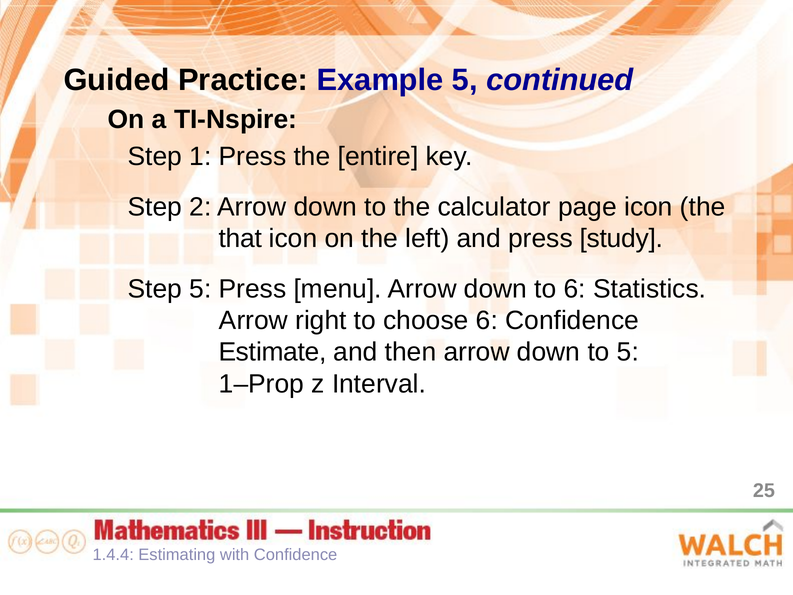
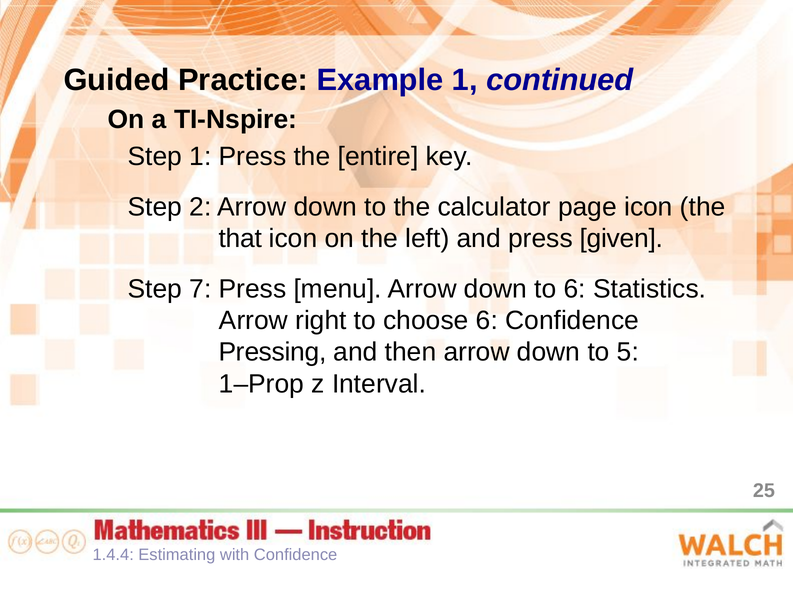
Example 5: 5 -> 1 (465, 80)
study: study -> given (621, 238)
Step 5: 5 -> 7 (200, 289)
Estimate: Estimate -> Pressing (273, 352)
